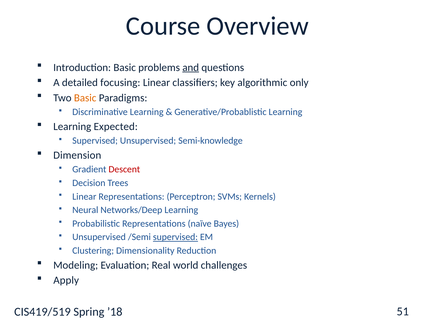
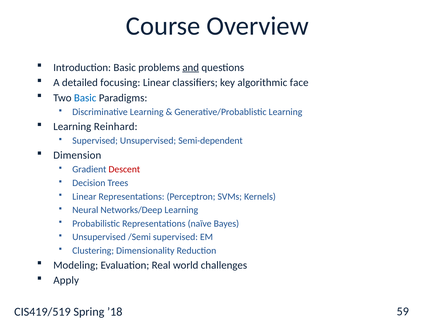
only: only -> face (299, 83)
Basic colour: orange -> blue (85, 98)
Expected: Expected -> Reinhard (116, 127)
Semi-knowledge: Semi-knowledge -> Semi-dependent (210, 141)
supervised underline: present -> none (175, 237)
51: 51 -> 59 (403, 312)
